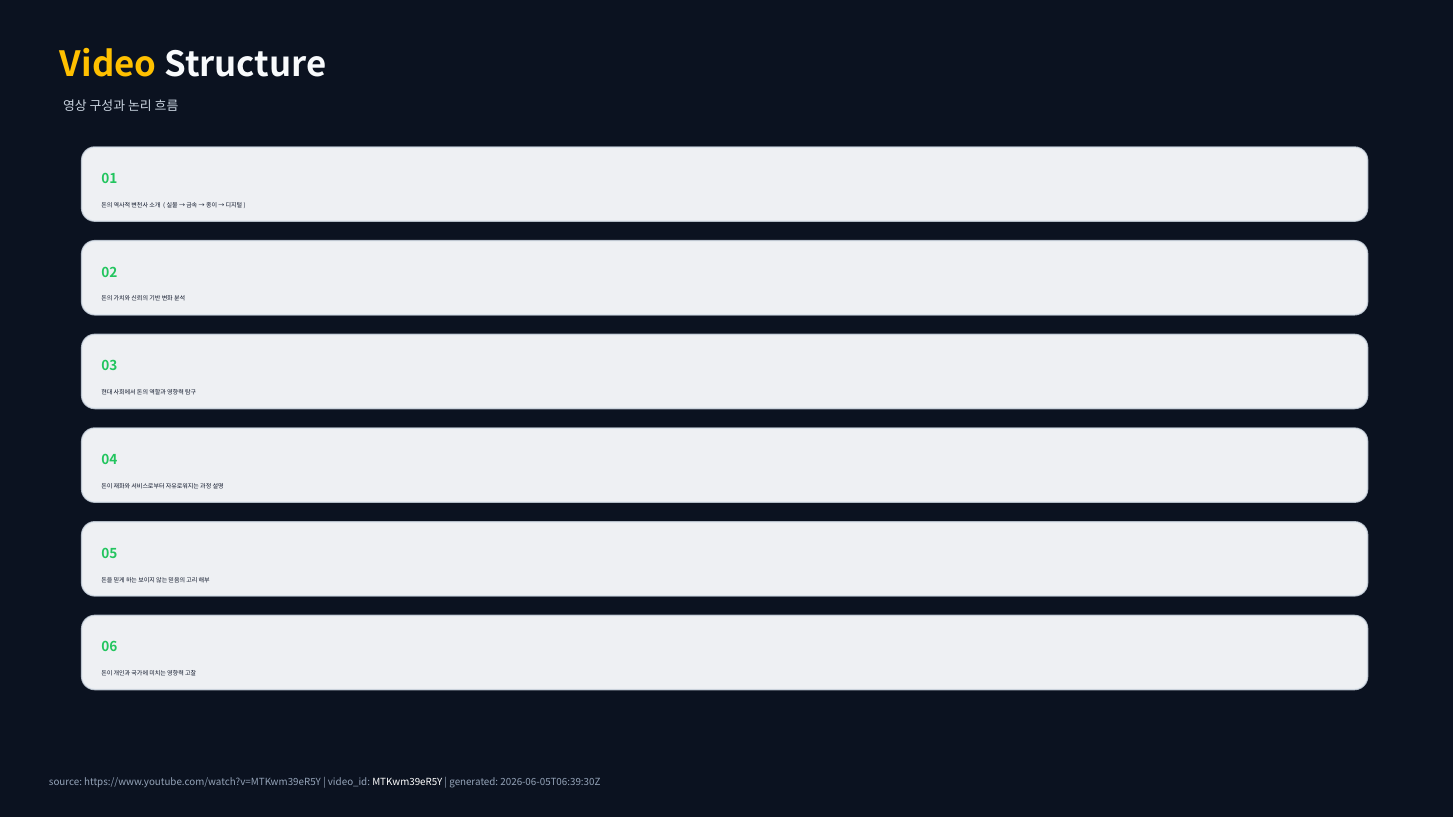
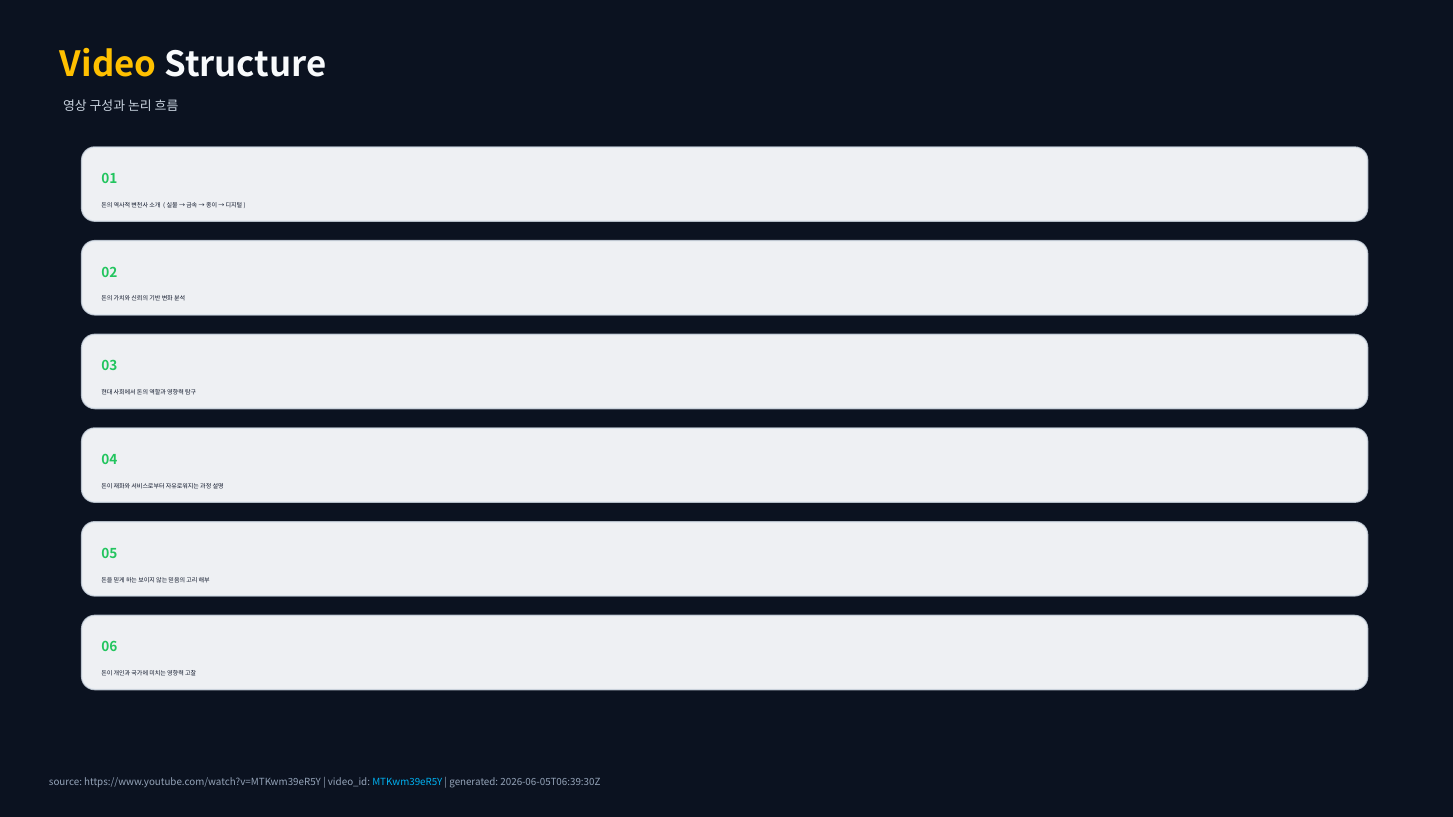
MTKwm39eR5Y colour: white -> light blue (407, 783)
